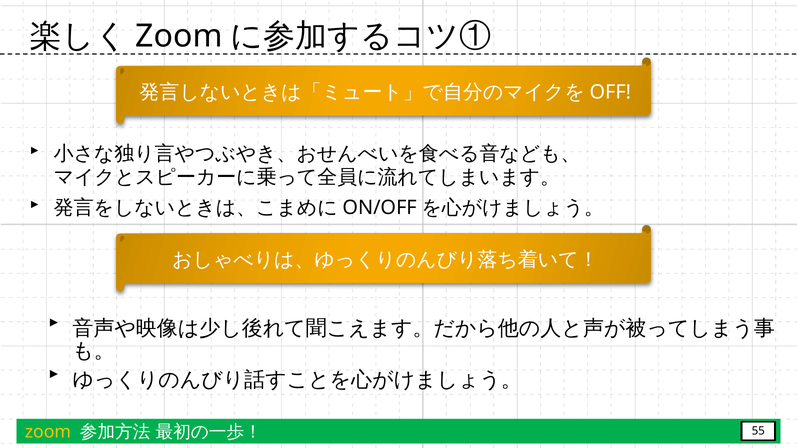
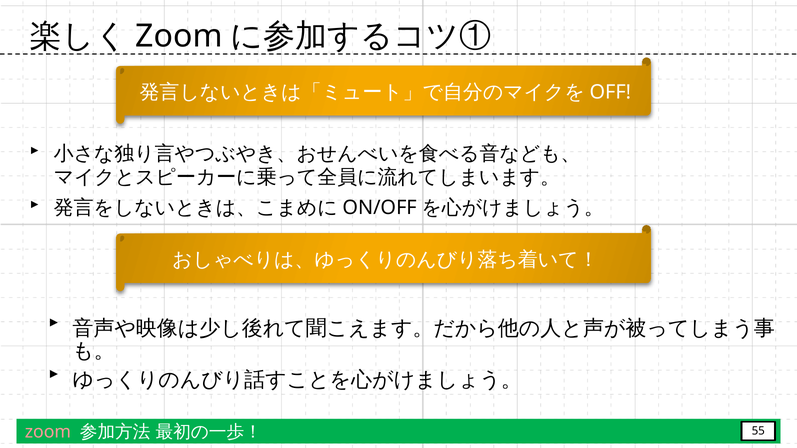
zoom colour: yellow -> pink (48, 432)
